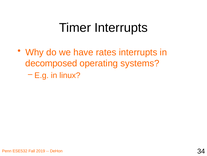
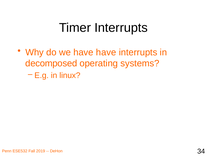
have rates: rates -> have (106, 52)
